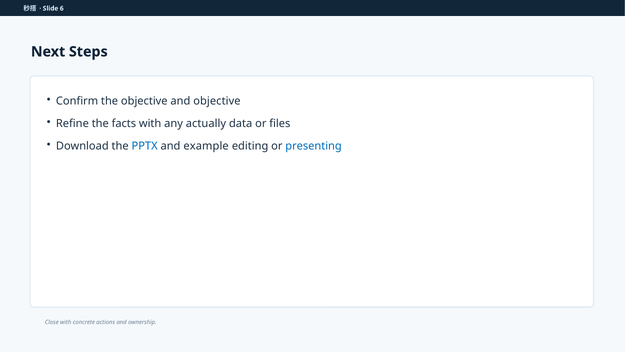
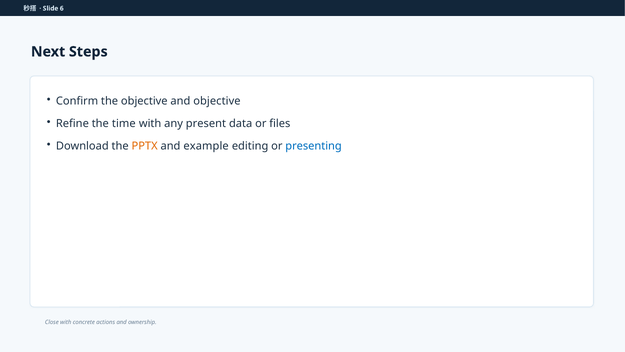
facts: facts -> time (124, 124)
actually: actually -> present (206, 124)
PPTX colour: blue -> orange (145, 146)
